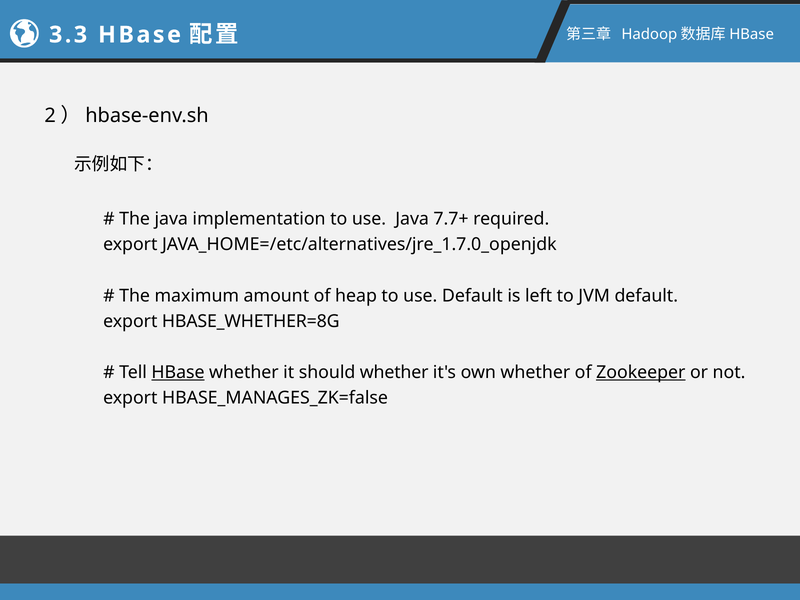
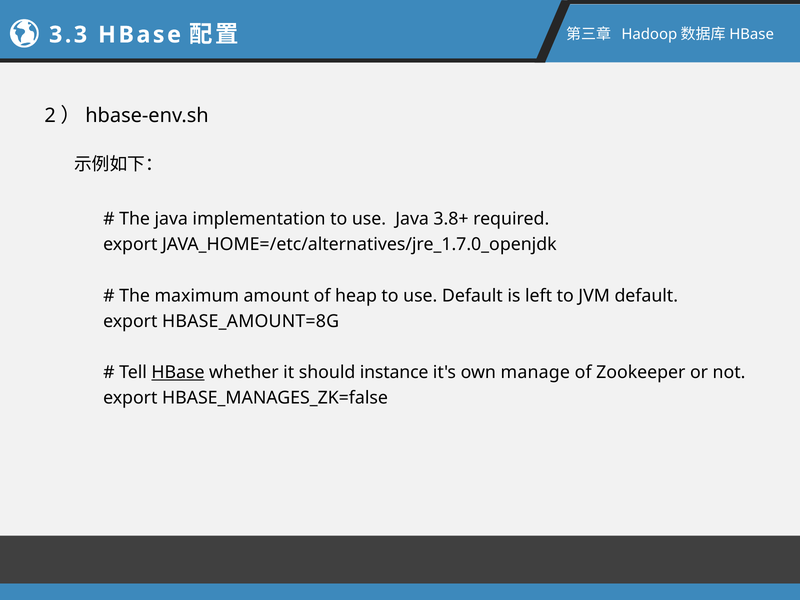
7.7+: 7.7+ -> 3.8+ (451, 219)
HBASE_WHETHER=8G: HBASE_WHETHER=8G -> HBASE_AMOUNT=8G (251, 321)
should whether: whether -> instance (394, 372)
own whether: whether -> manage (535, 372)
Zookeeper underline: present -> none (641, 372)
